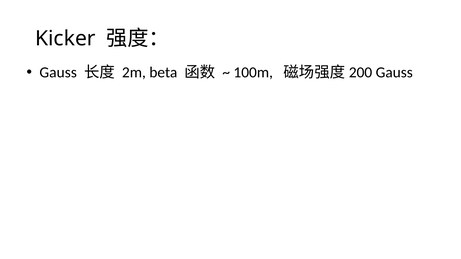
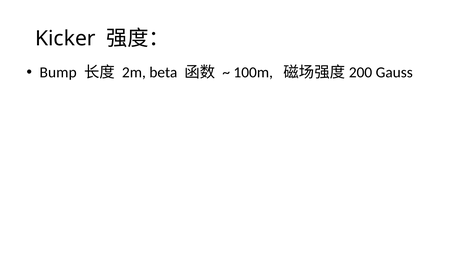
Gauss: Gauss -> Bump (58, 73)
